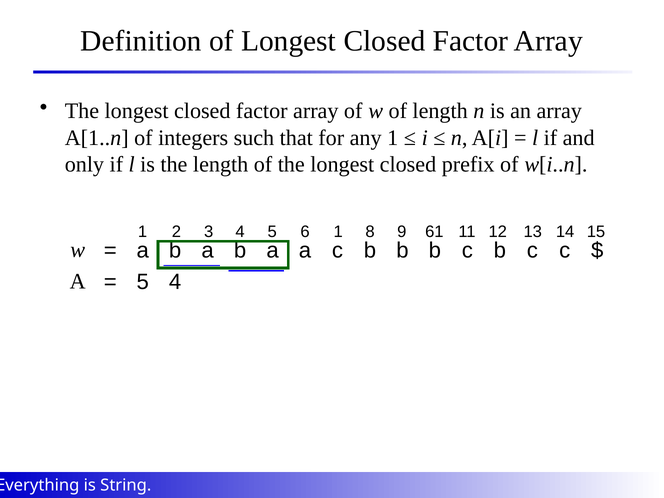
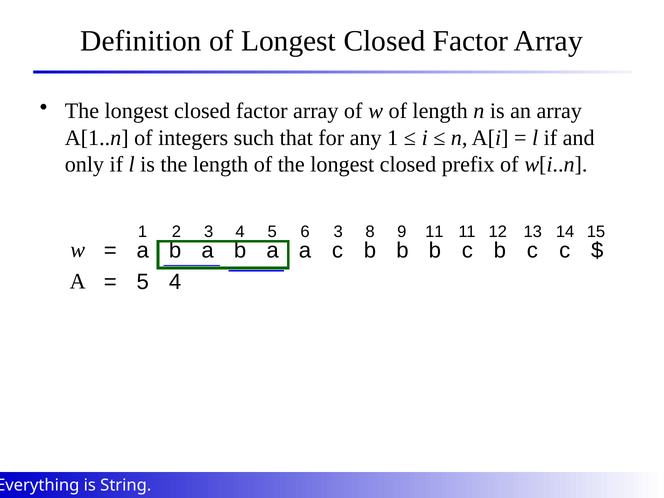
6 1: 1 -> 3 (338, 232)
9 61: 61 -> 11 (434, 232)
